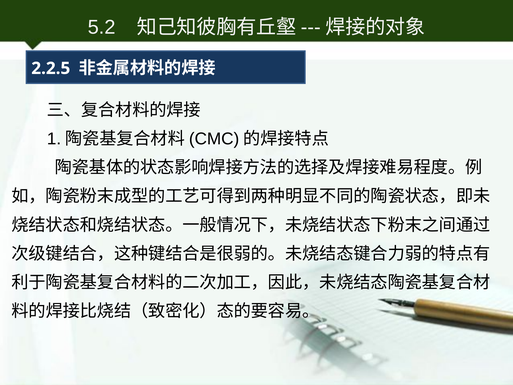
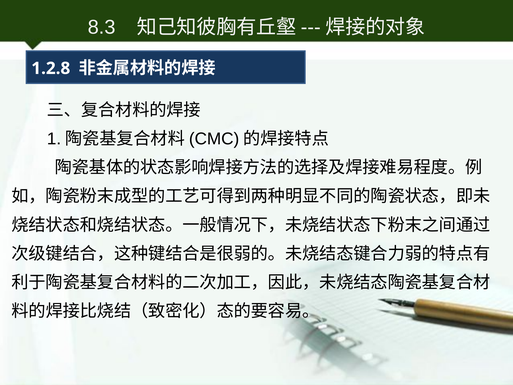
5.2: 5.2 -> 8.3 (102, 27)
2.2.5: 2.2.5 -> 1.2.8 (51, 68)
